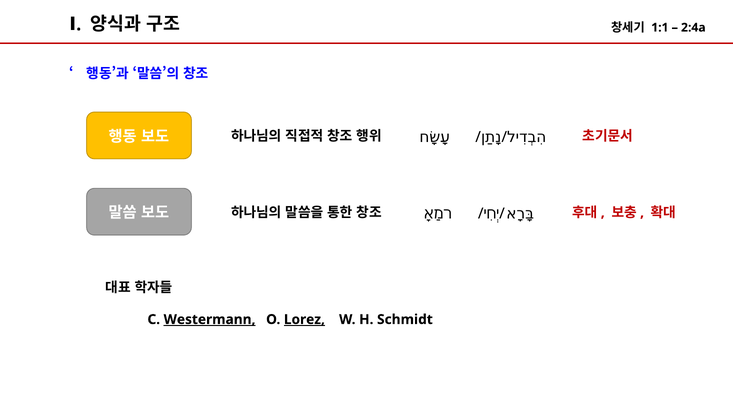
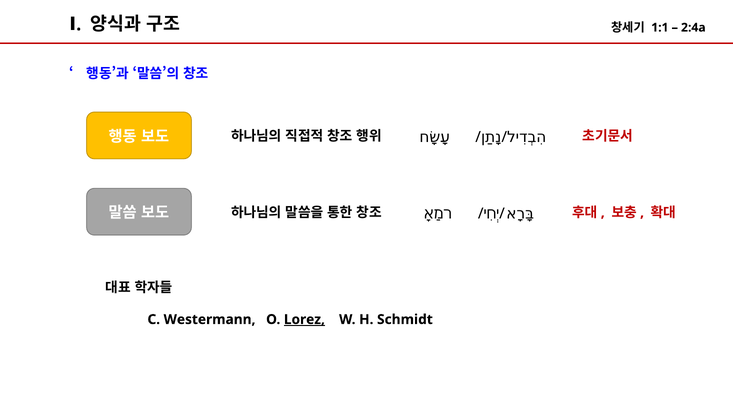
Westermann underline: present -> none (210, 319)
